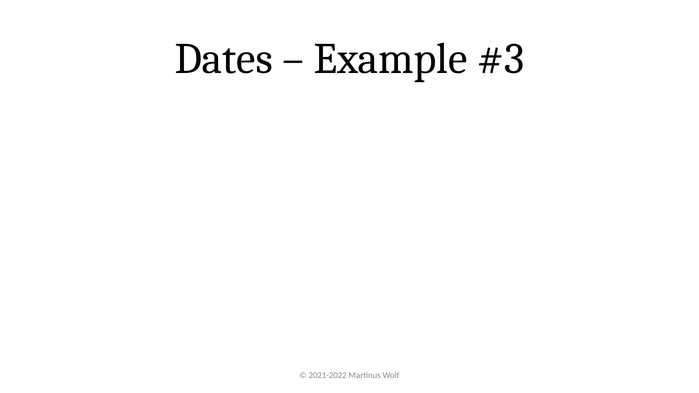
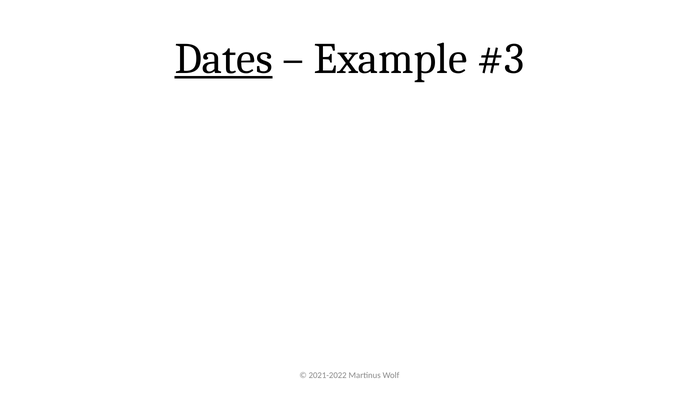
Dates underline: none -> present (224, 59)
